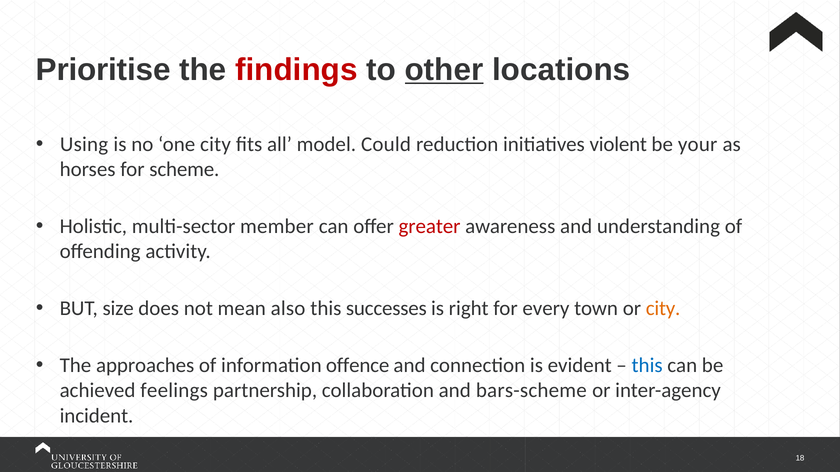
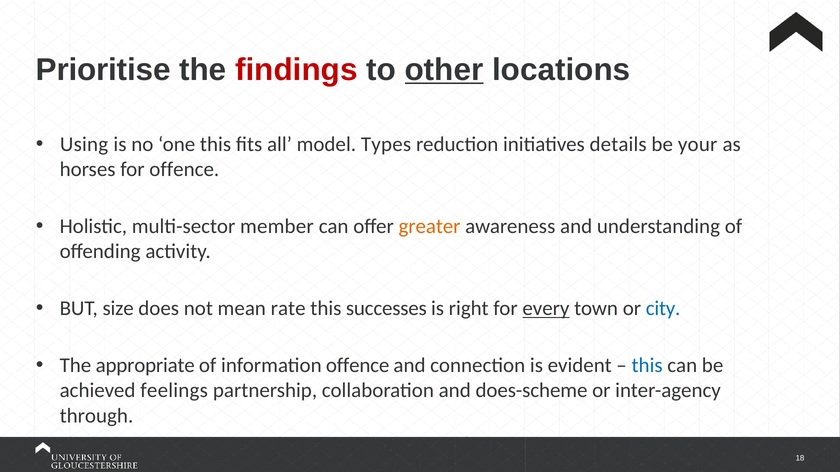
one city: city -> this (216, 145)
Could: Could -> Types (386, 145)
violent: violent -> details (618, 145)
for scheme: scheme -> offence (184, 170)
greater colour: red -> orange (430, 227)
also: also -> rate (288, 309)
every underline: none -> present (546, 309)
city colour: orange -> blue (663, 309)
approaches: approaches -> appropriate (145, 366)
bars-scheme: bars-scheme -> does-scheme (531, 391)
incident: incident -> through (96, 416)
